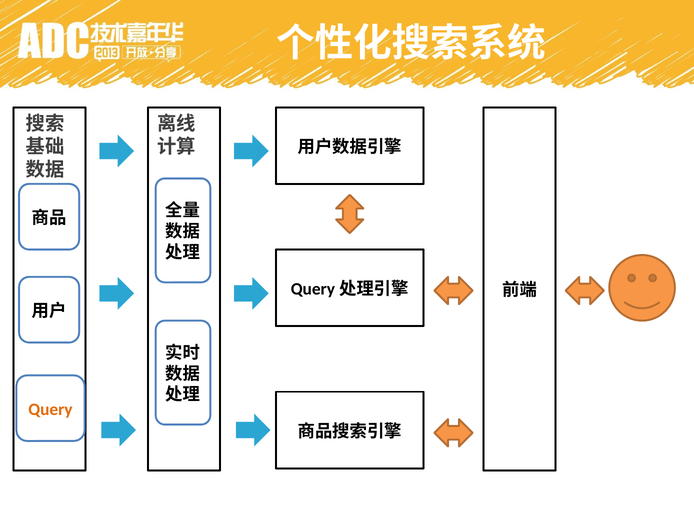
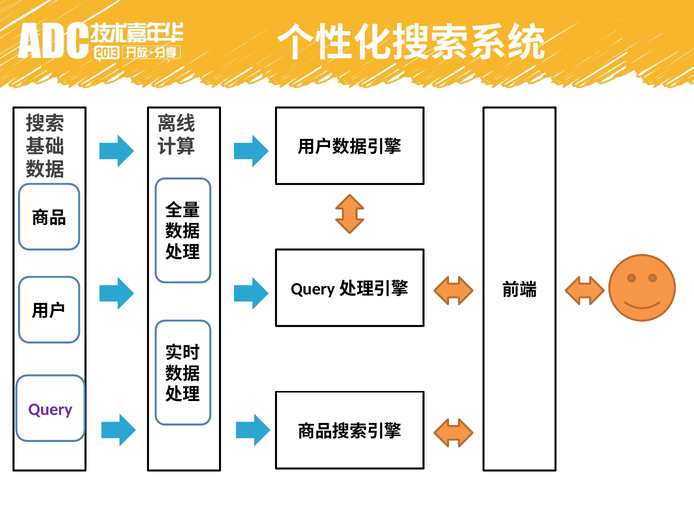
Query colour: orange -> purple (50, 409)
